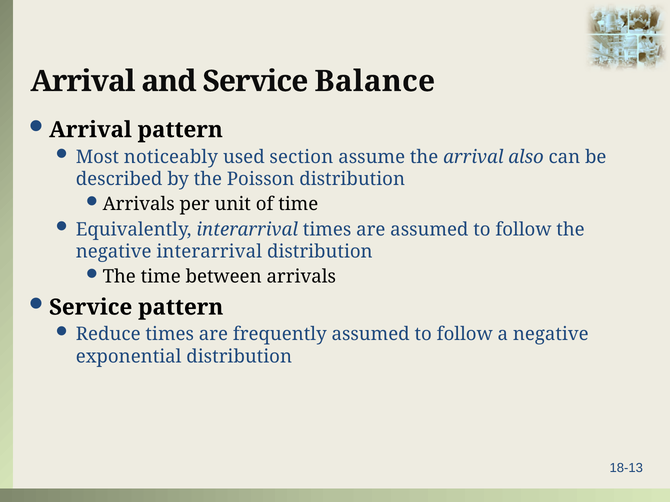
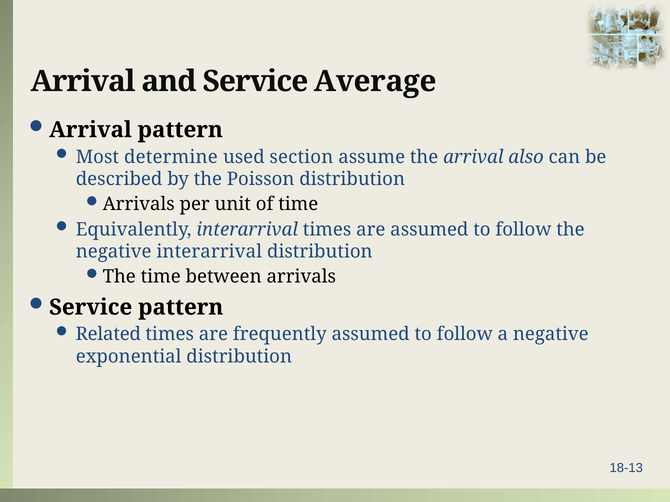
Balance: Balance -> Average (375, 81)
noticeably: noticeably -> determine (171, 157)
Reduce: Reduce -> Related (108, 335)
